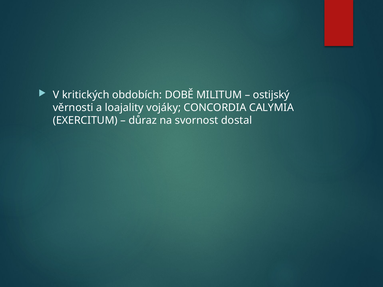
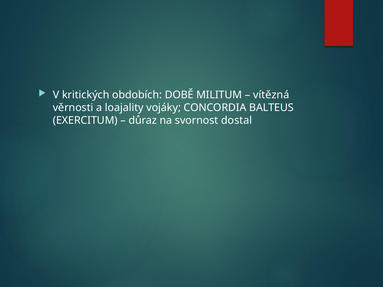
ostijský: ostijský -> vítězná (271, 95)
CALYMIA: CALYMIA -> BALTEUS (271, 108)
